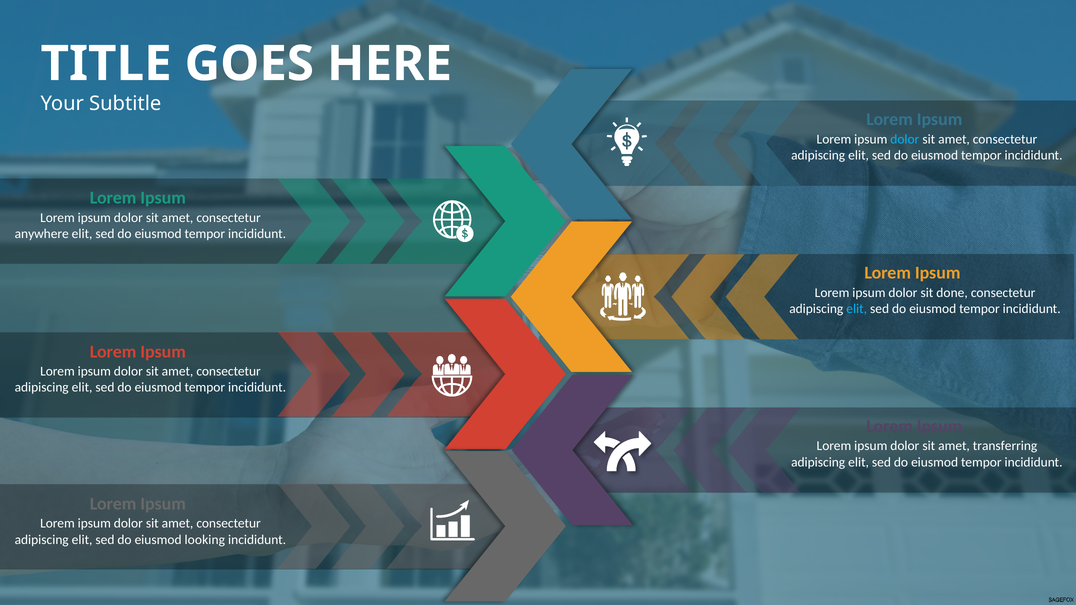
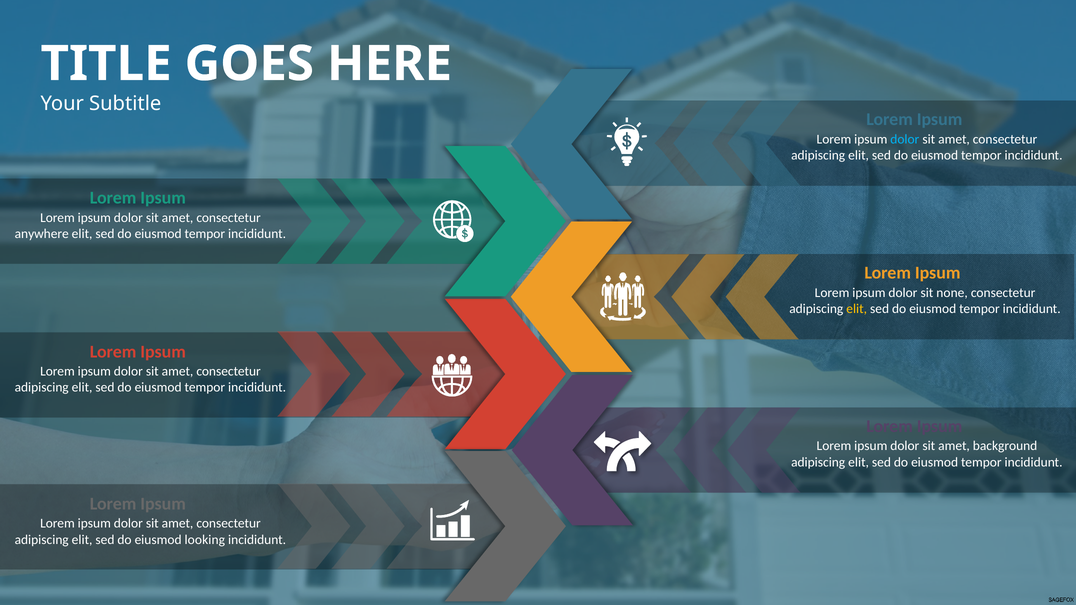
done: done -> none (952, 293)
elit colour: light blue -> yellow (857, 309)
transferring: transferring -> background (1005, 446)
